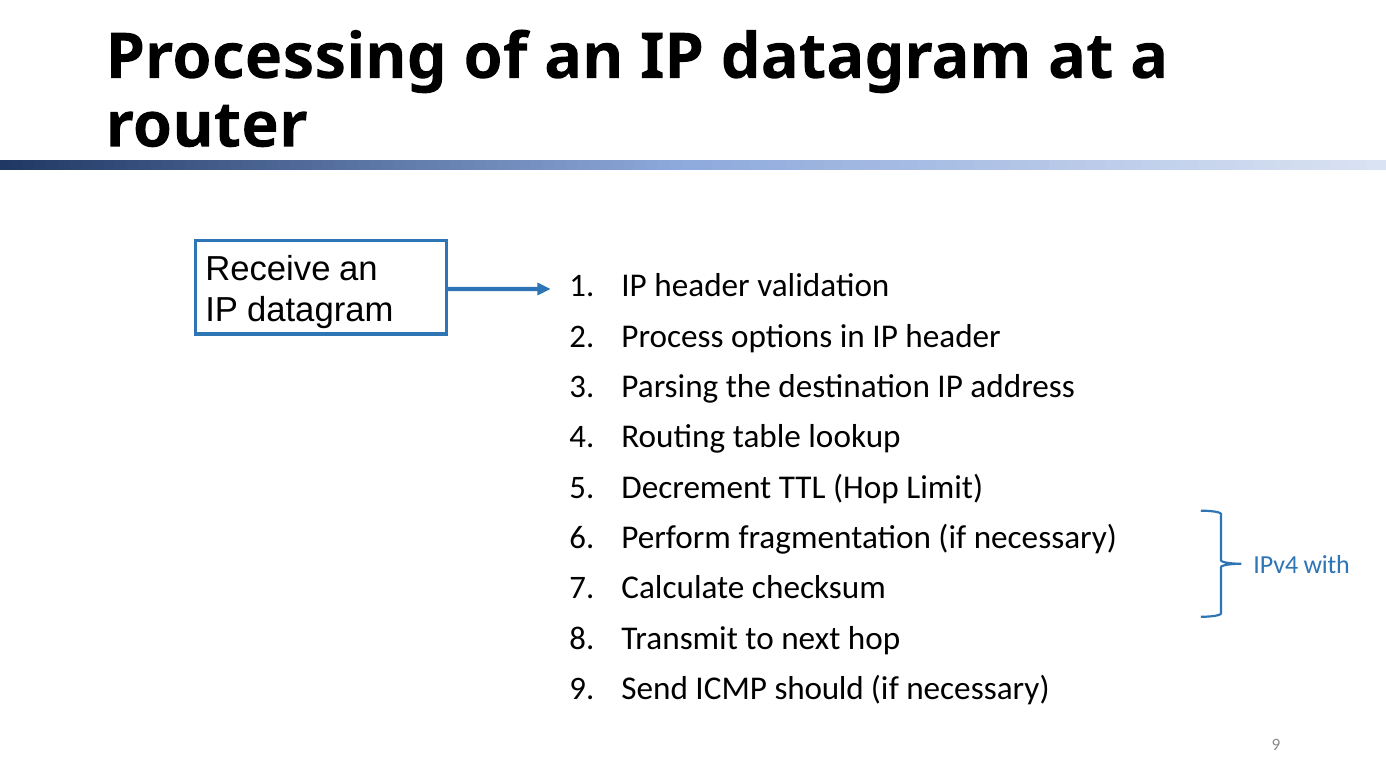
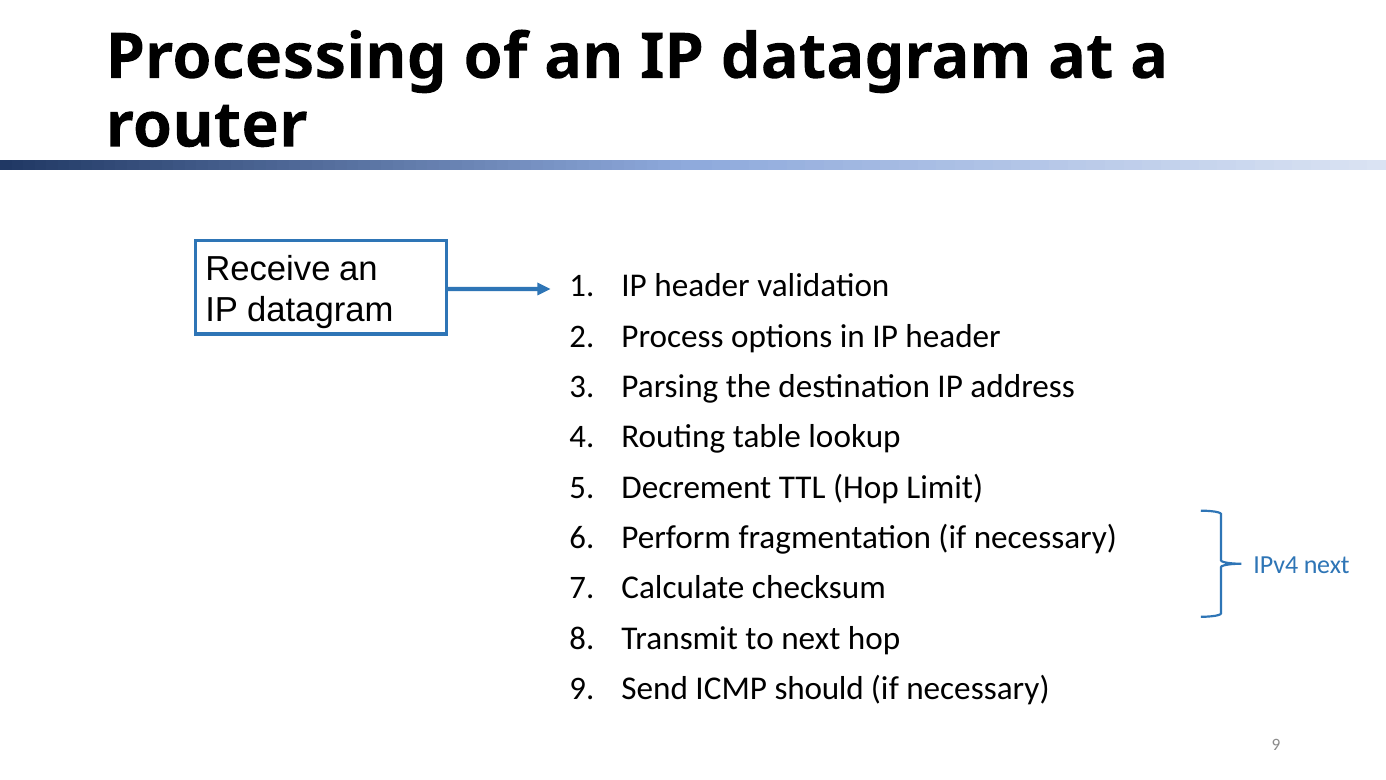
IPv4 with: with -> next (1327, 565)
